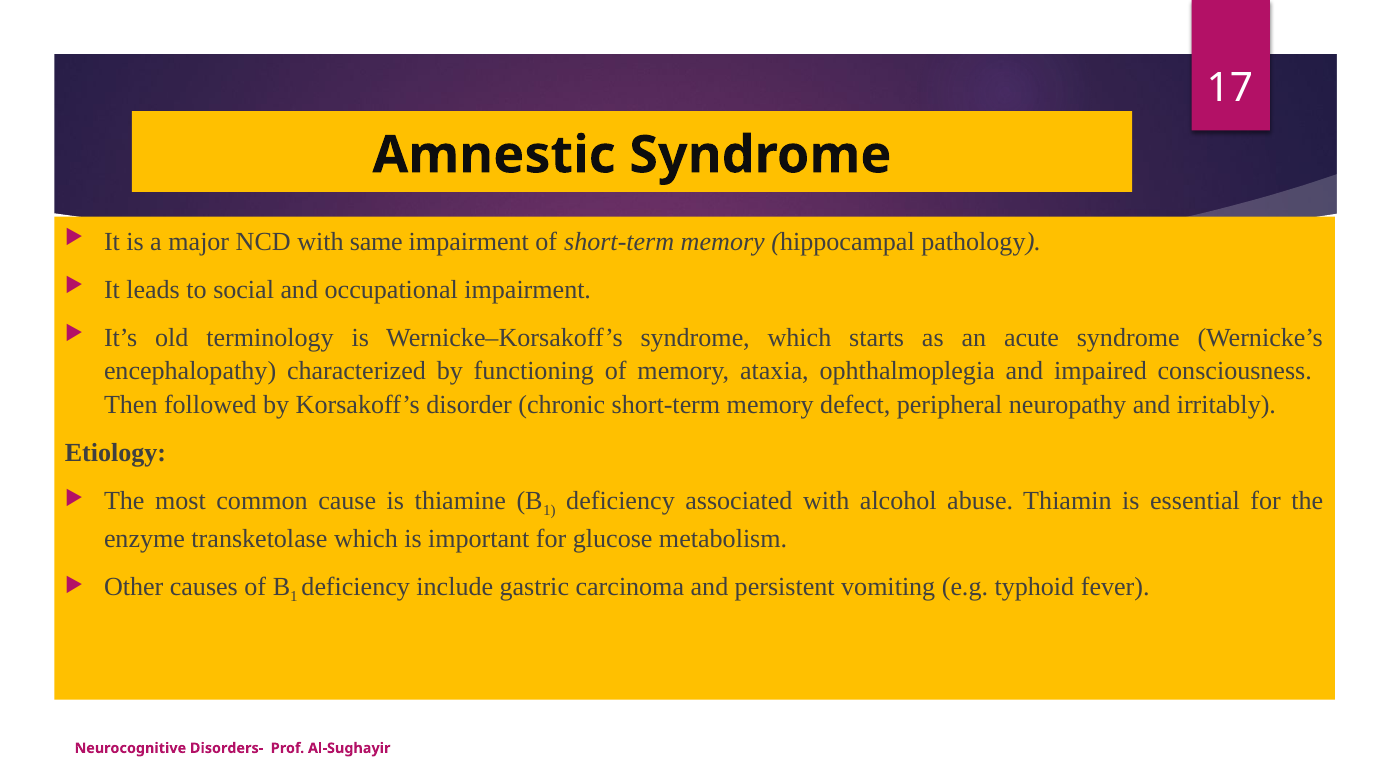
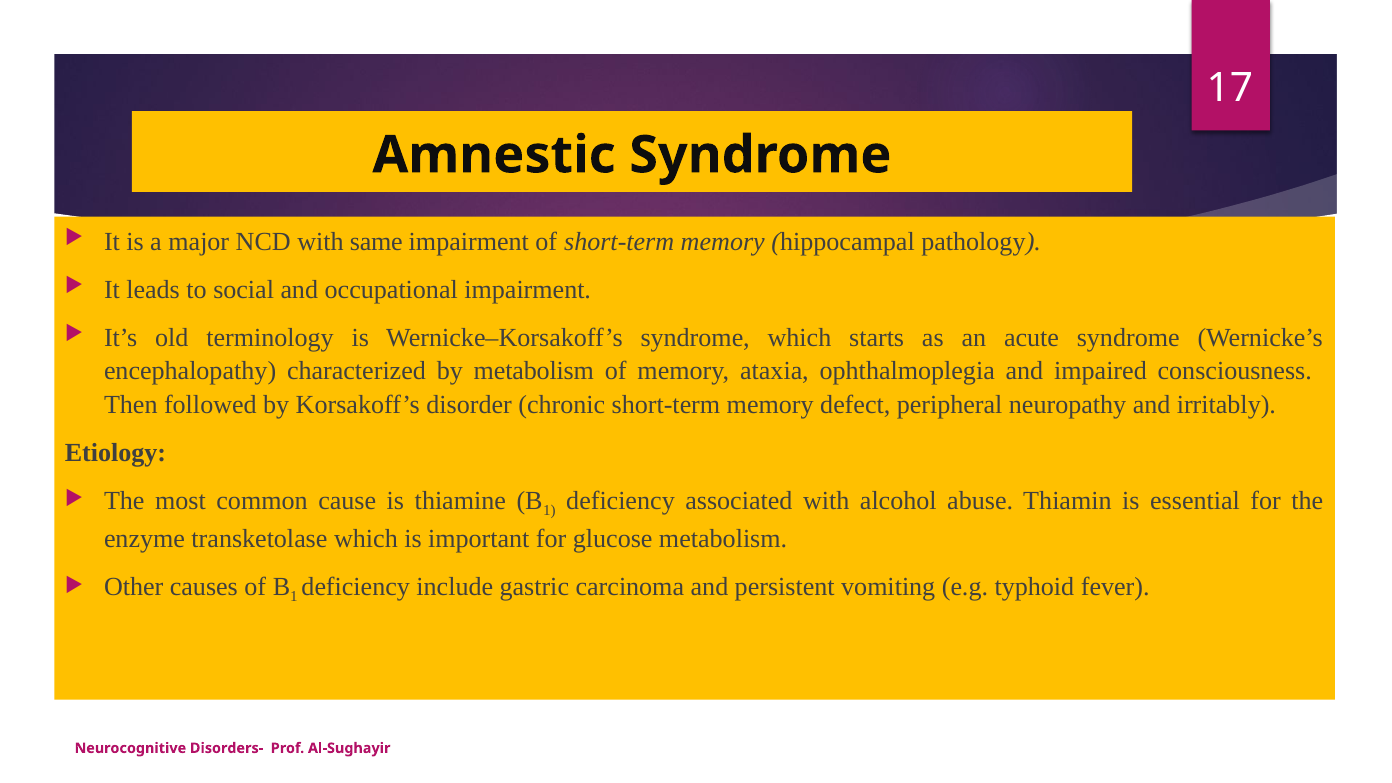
by functioning: functioning -> metabolism (534, 371)
